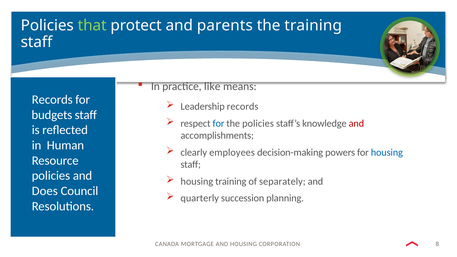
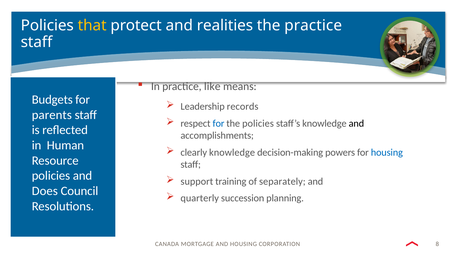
that colour: light green -> yellow (92, 26)
parents: parents -> realities (225, 26)
the training: training -> practice (313, 26)
Records: Records -> Budgets (52, 100)
budgets: budgets -> parents (52, 115)
and colour: red -> black (356, 123)
clearly employees: employees -> knowledge (232, 152)
housing: housing -> support (197, 181)
